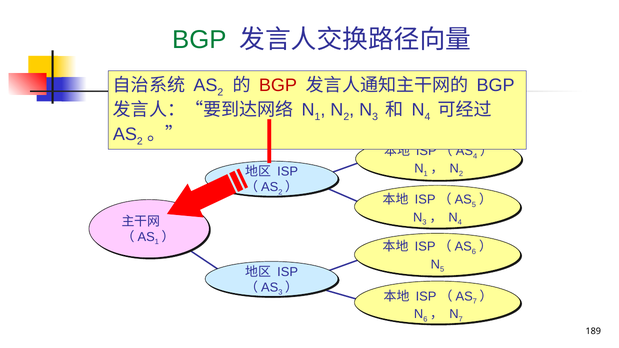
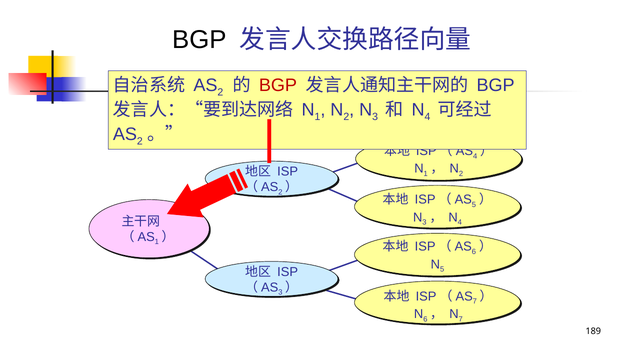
BGP colour: green -> black (199, 40)
